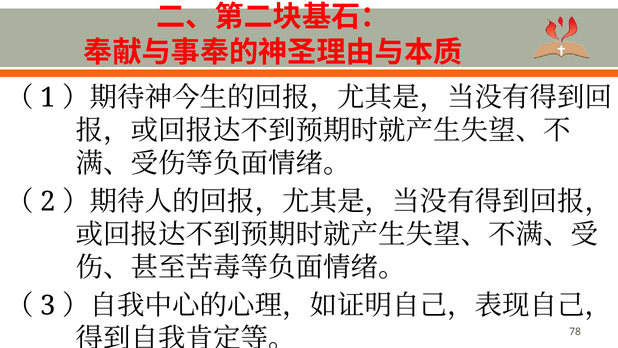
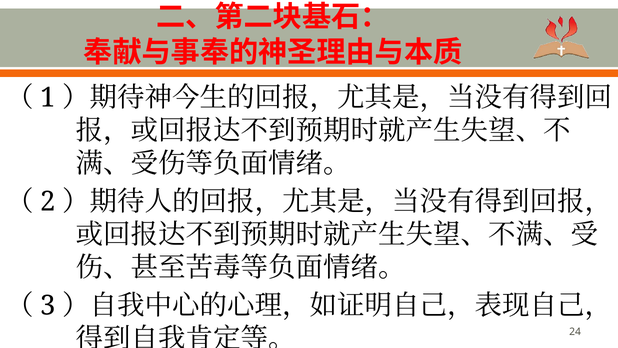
78: 78 -> 24 (575, 331)
